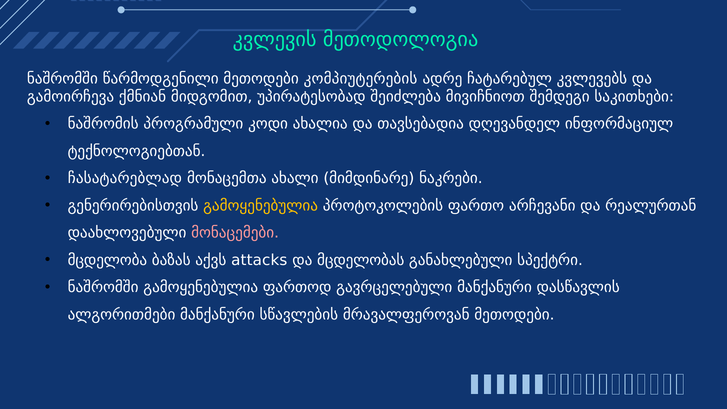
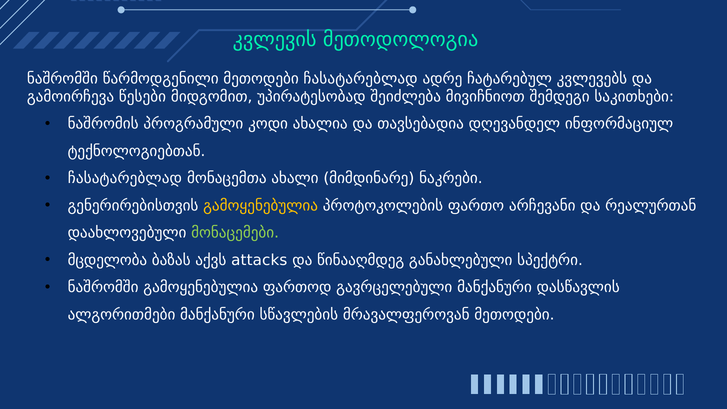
მეთოდები კომპიუტერების: კომპიუტერების -> ჩასატარებლად (361, 79)
ქმნიან: ქმნიან -> წესები (142, 97)
მონაცემები colour: pink -> light green (235, 233)
მცდელობას: მცდელობას -> წინააღმდეგ (361, 260)
